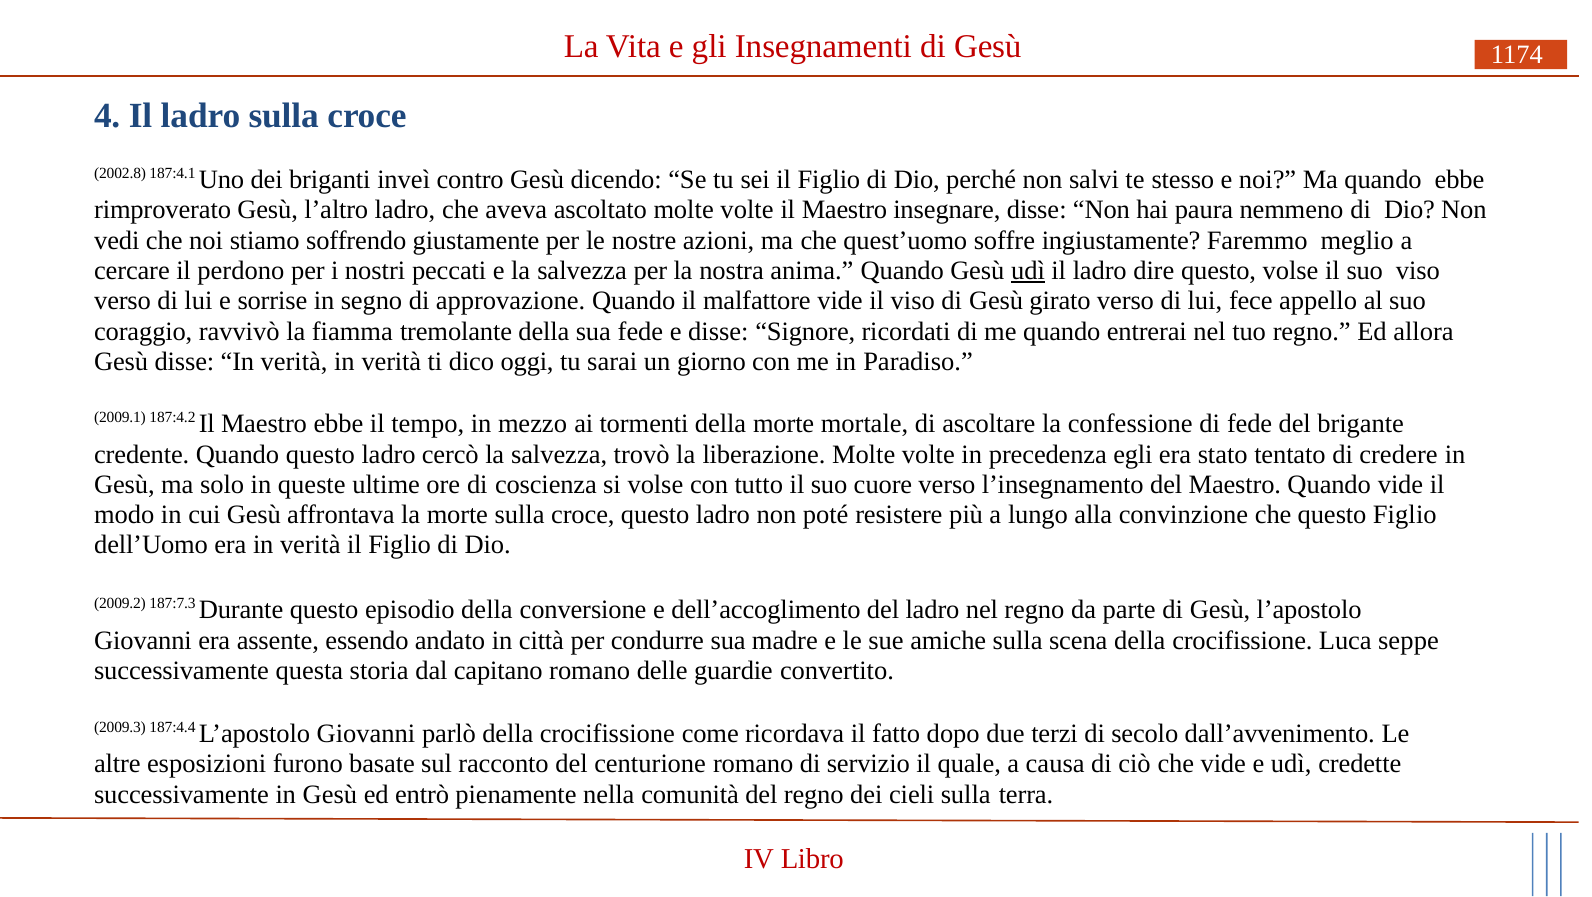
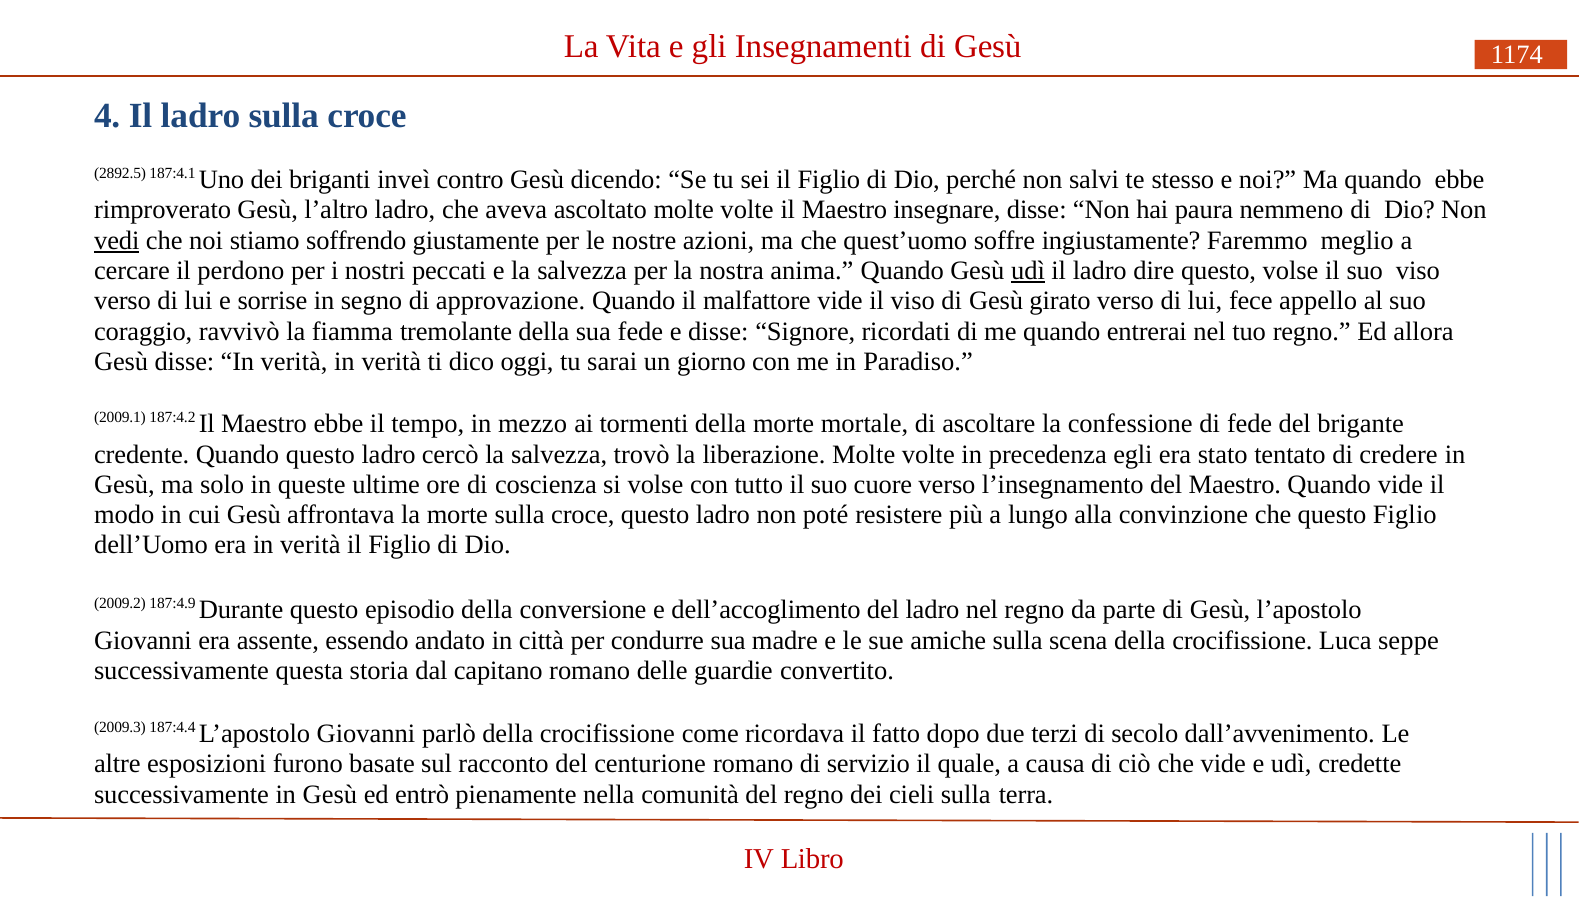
2002.8: 2002.8 -> 2892.5 (120, 173)
vedi underline: none -> present (117, 240)
187:7.3: 187:7.3 -> 187:4.9 (173, 603)
